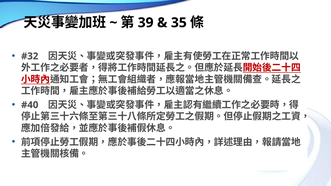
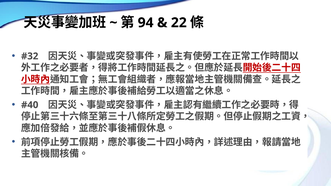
39: 39 -> 94 (146, 23)
35: 35 -> 22 (179, 23)
